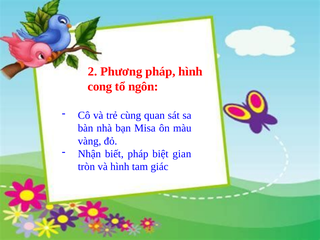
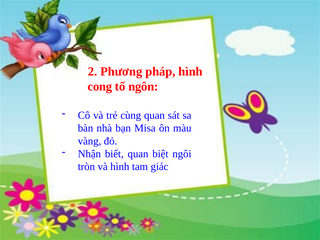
biết pháp: pháp -> quan (138, 154)
gian: gian -> ngôi (182, 154)
